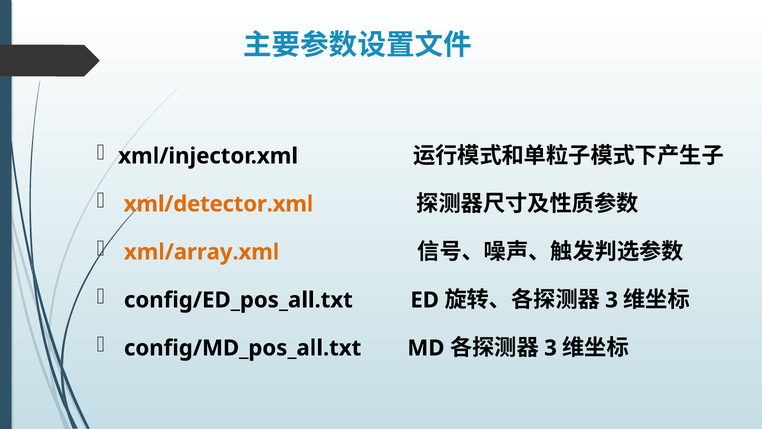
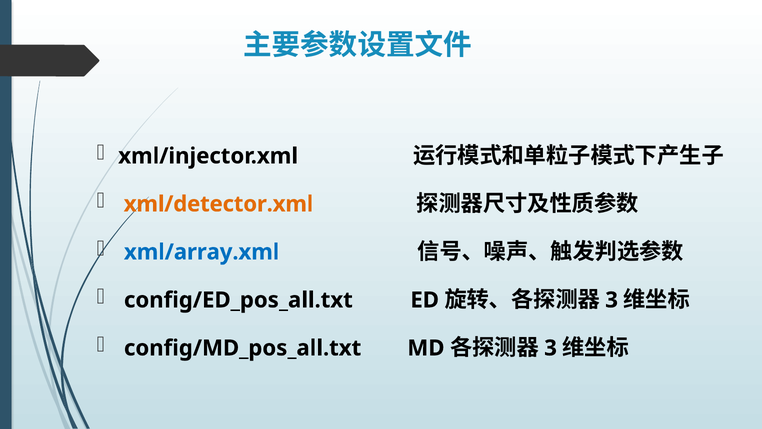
xml/array.xml colour: orange -> blue (202, 252)
